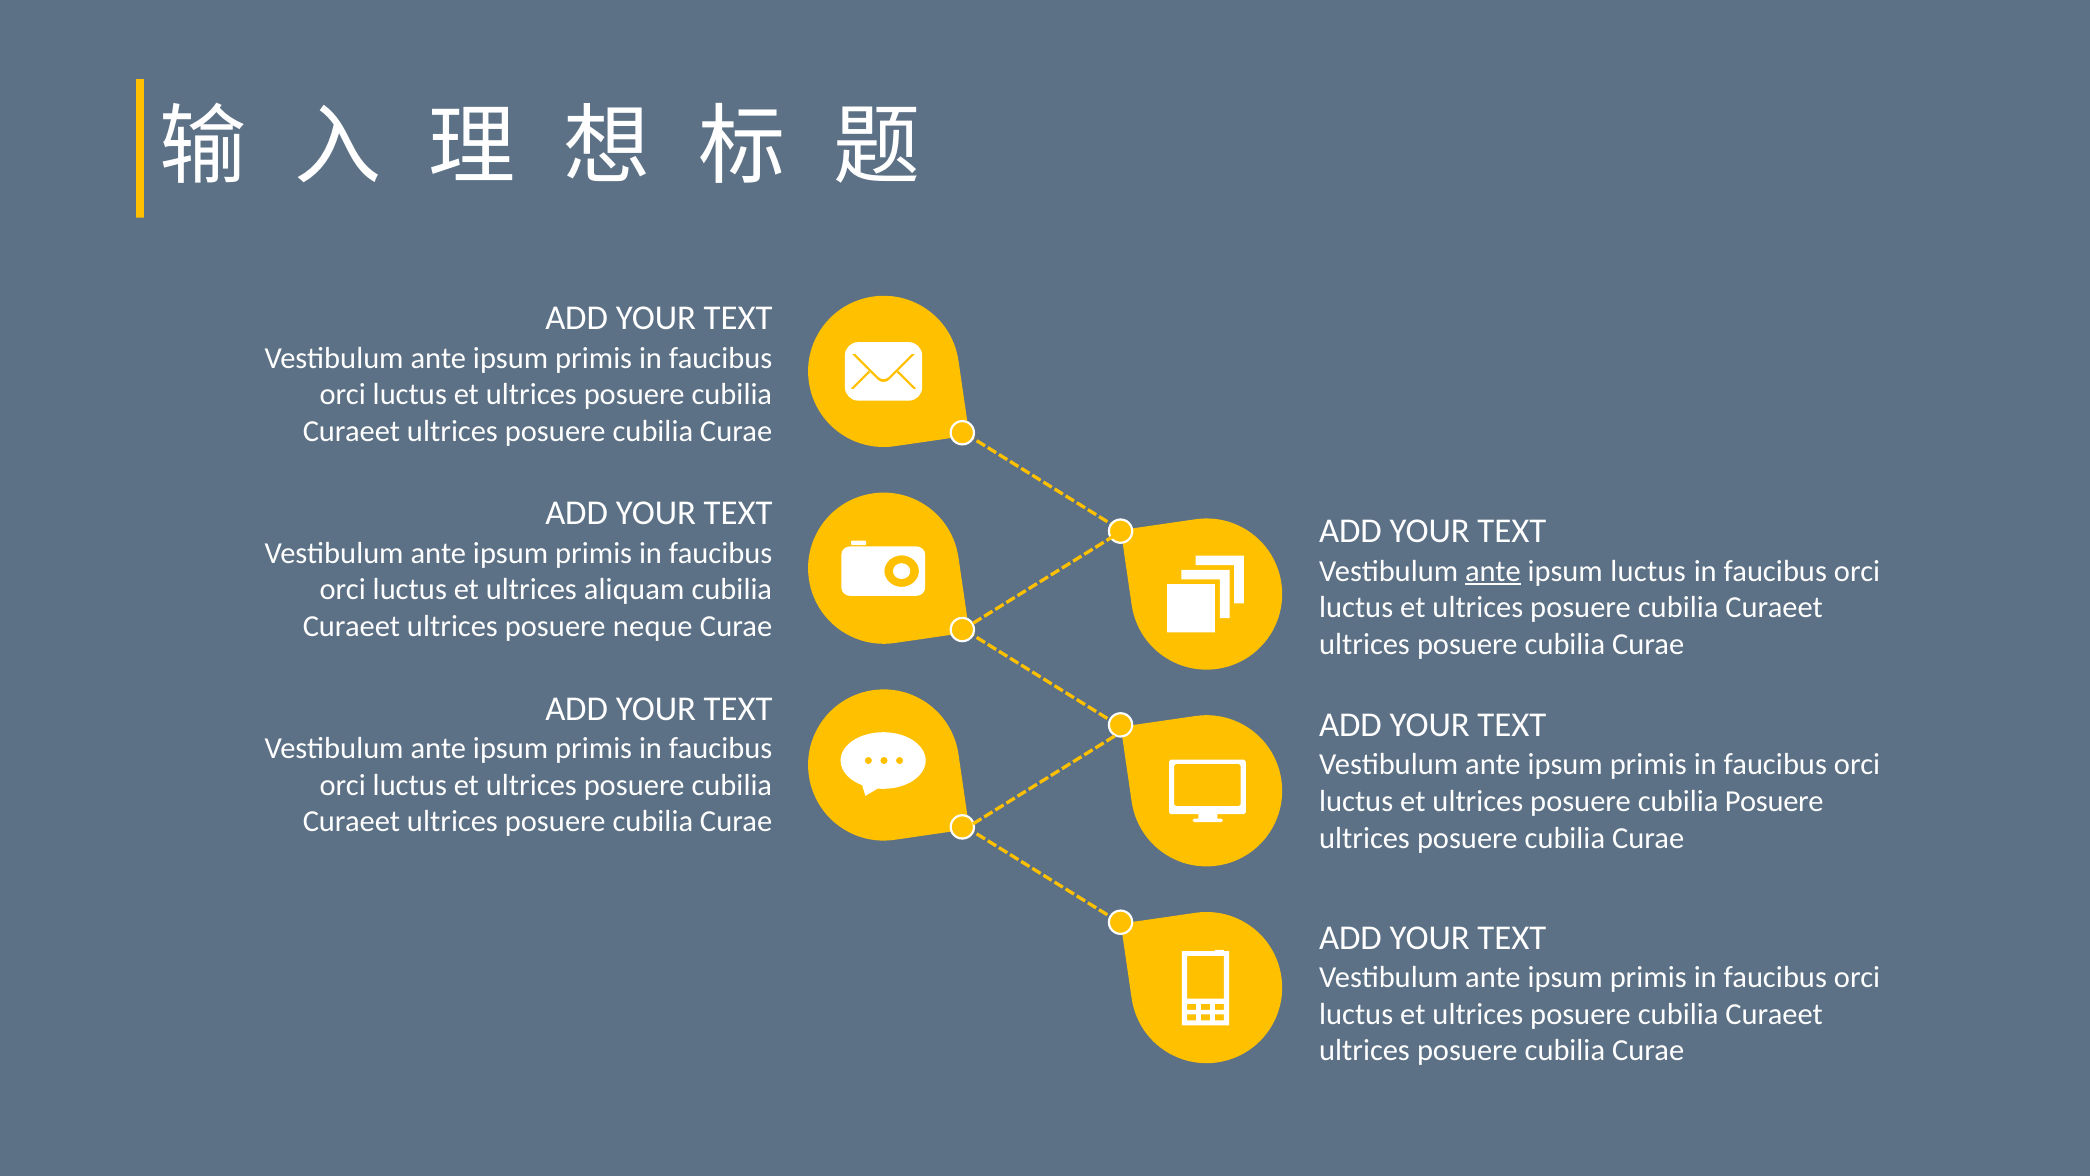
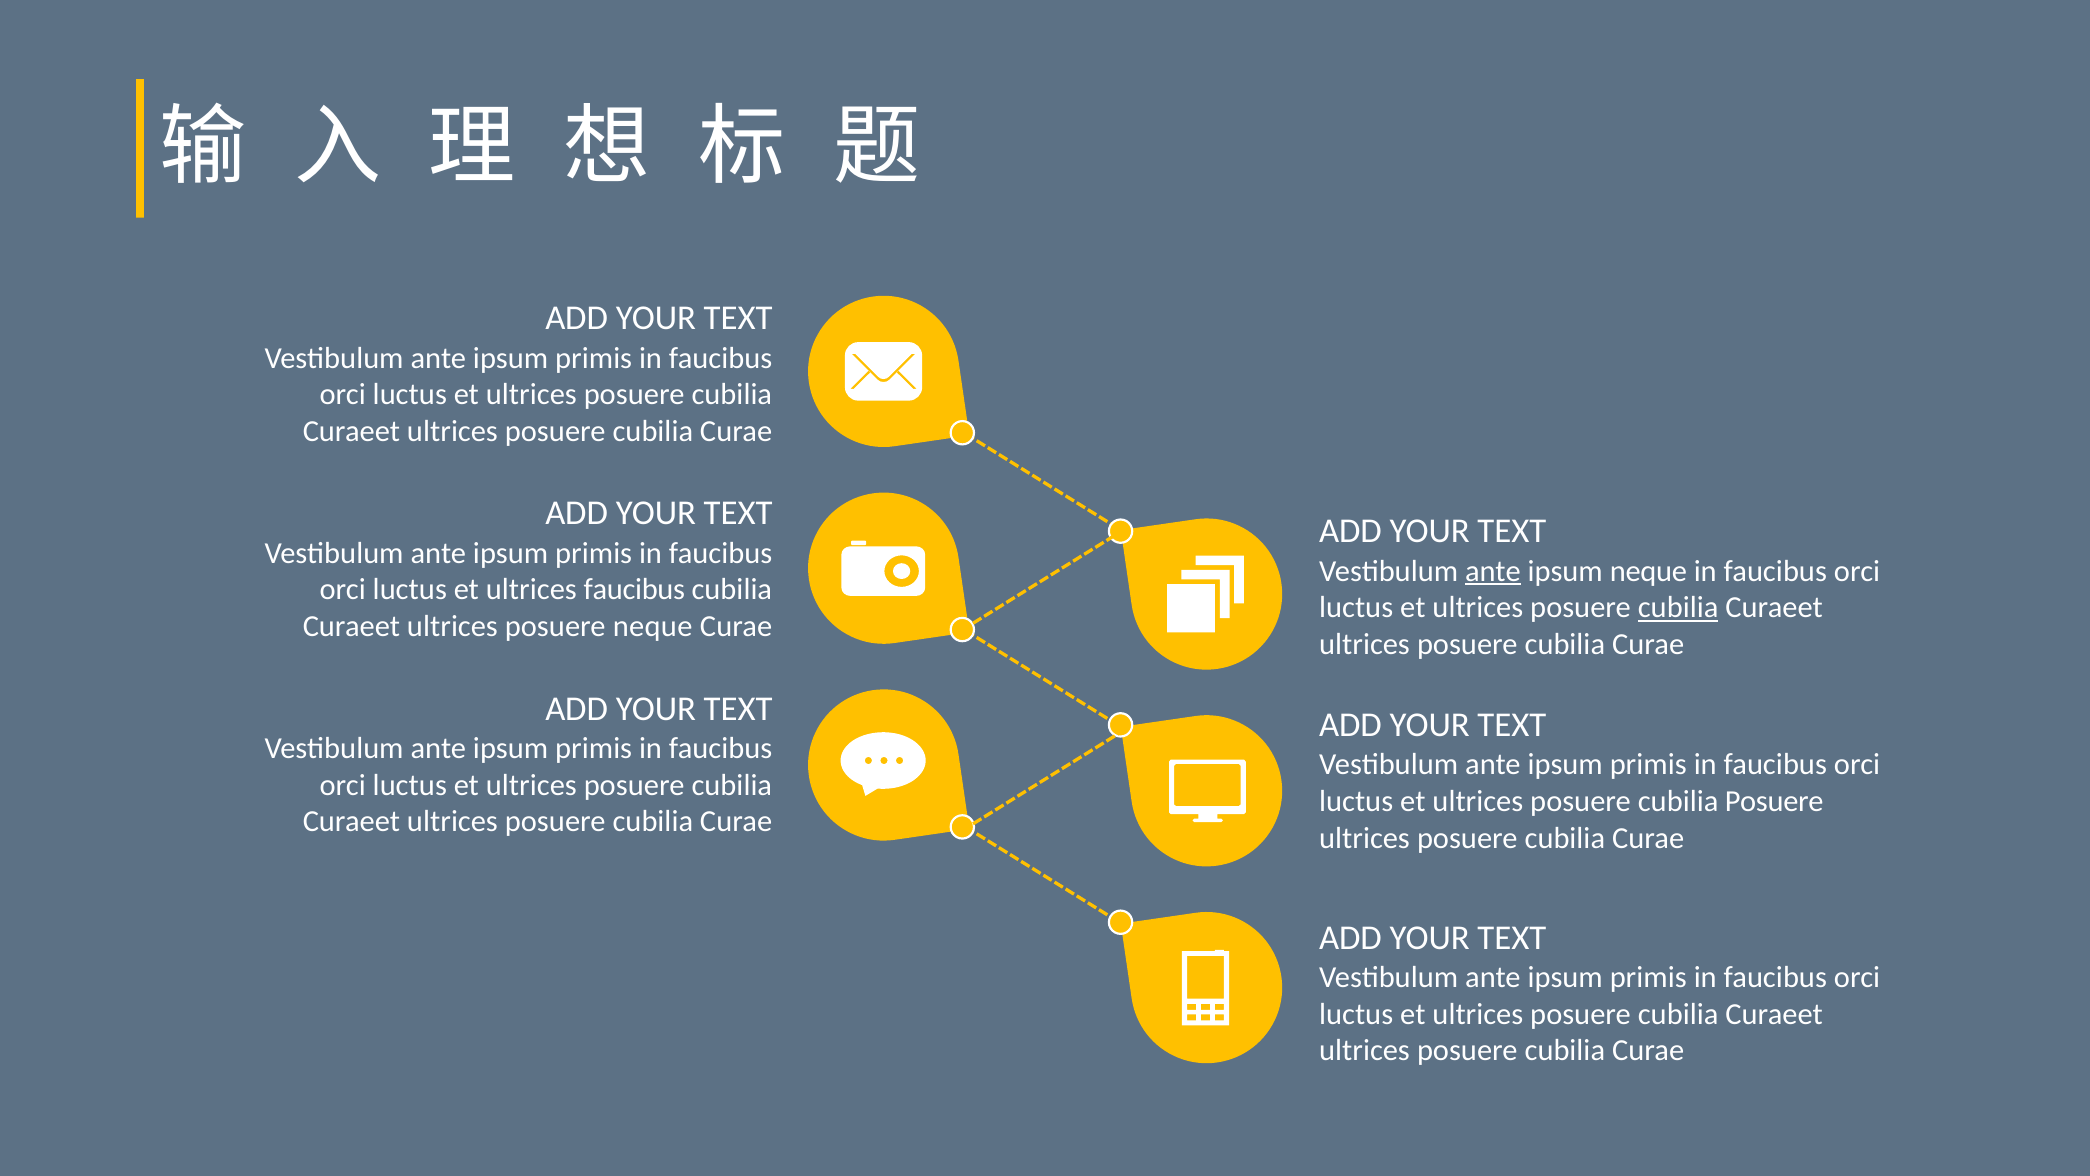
ipsum luctus: luctus -> neque (1648, 571)
ultrices aliquam: aliquam -> faucibus (634, 590)
cubilia underline: none -> present (1678, 607)
